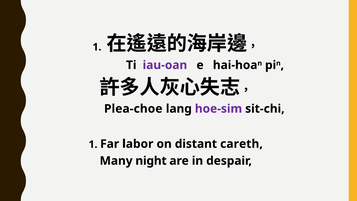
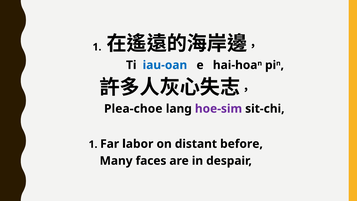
iau-oan colour: purple -> blue (165, 65)
careth: careth -> before (241, 144)
night: night -> faces (151, 161)
